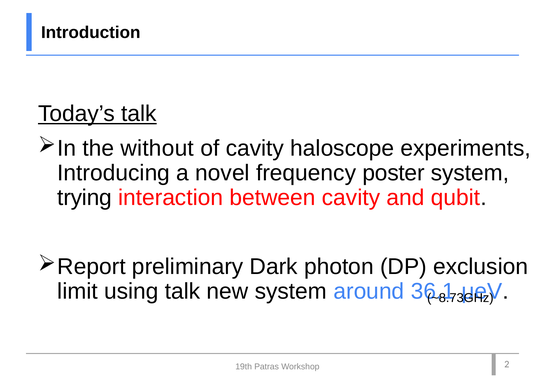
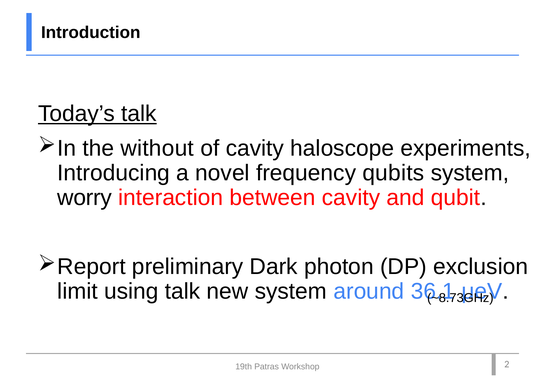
poster: poster -> qubits (393, 173)
trying: trying -> worry (85, 198)
